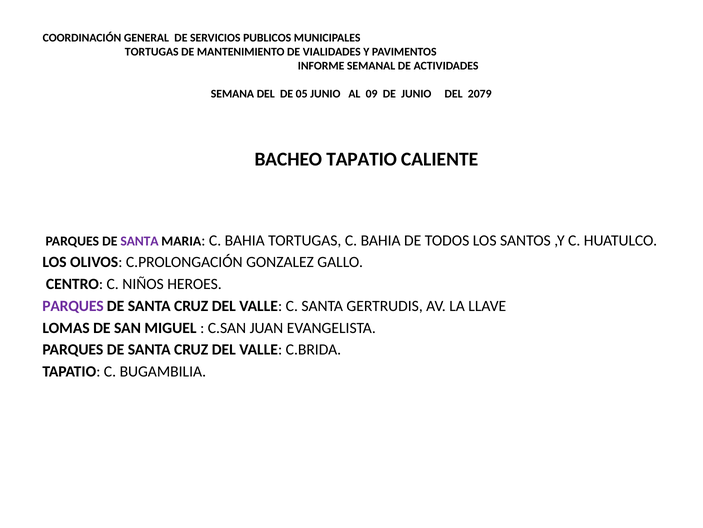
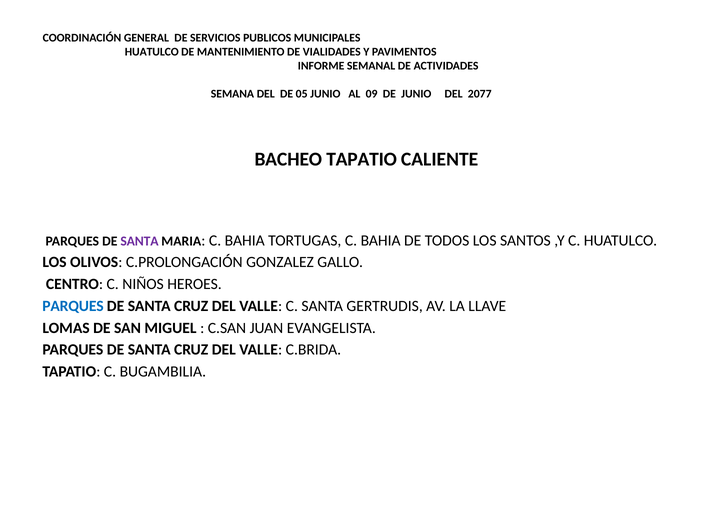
TORTUGAS: TORTUGAS -> HUATULCO (152, 52)
2079: 2079 -> 2077 (480, 94)
PARQUES colour: purple -> blue (73, 306)
